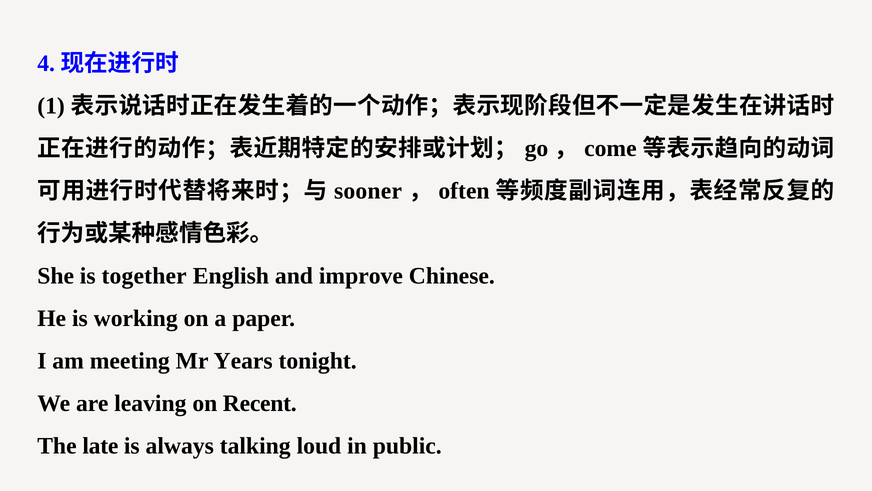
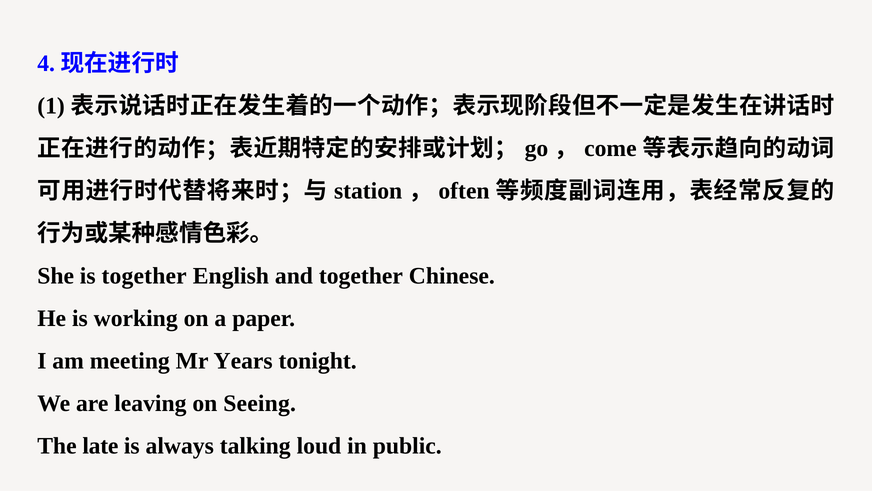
sooner: sooner -> station (368, 191)
and improve: improve -> together (361, 276)
Recent: Recent -> Seeing (260, 403)
